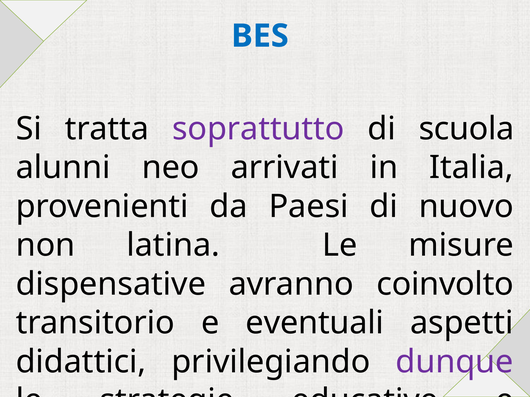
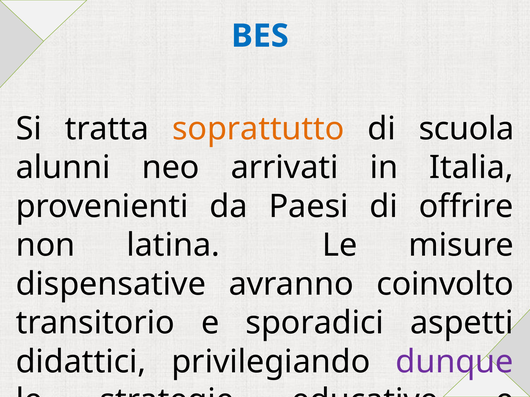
soprattutto colour: purple -> orange (258, 129)
nuovo: nuovo -> offrire (466, 207)
eventuali: eventuali -> sporadici (315, 323)
